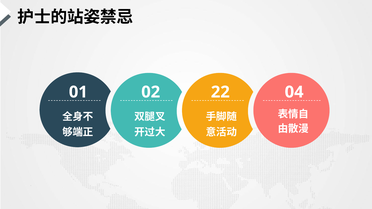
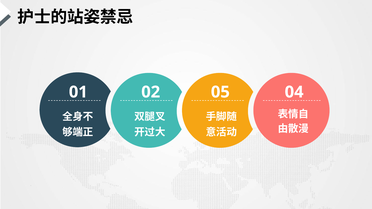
22: 22 -> 05 (220, 92)
